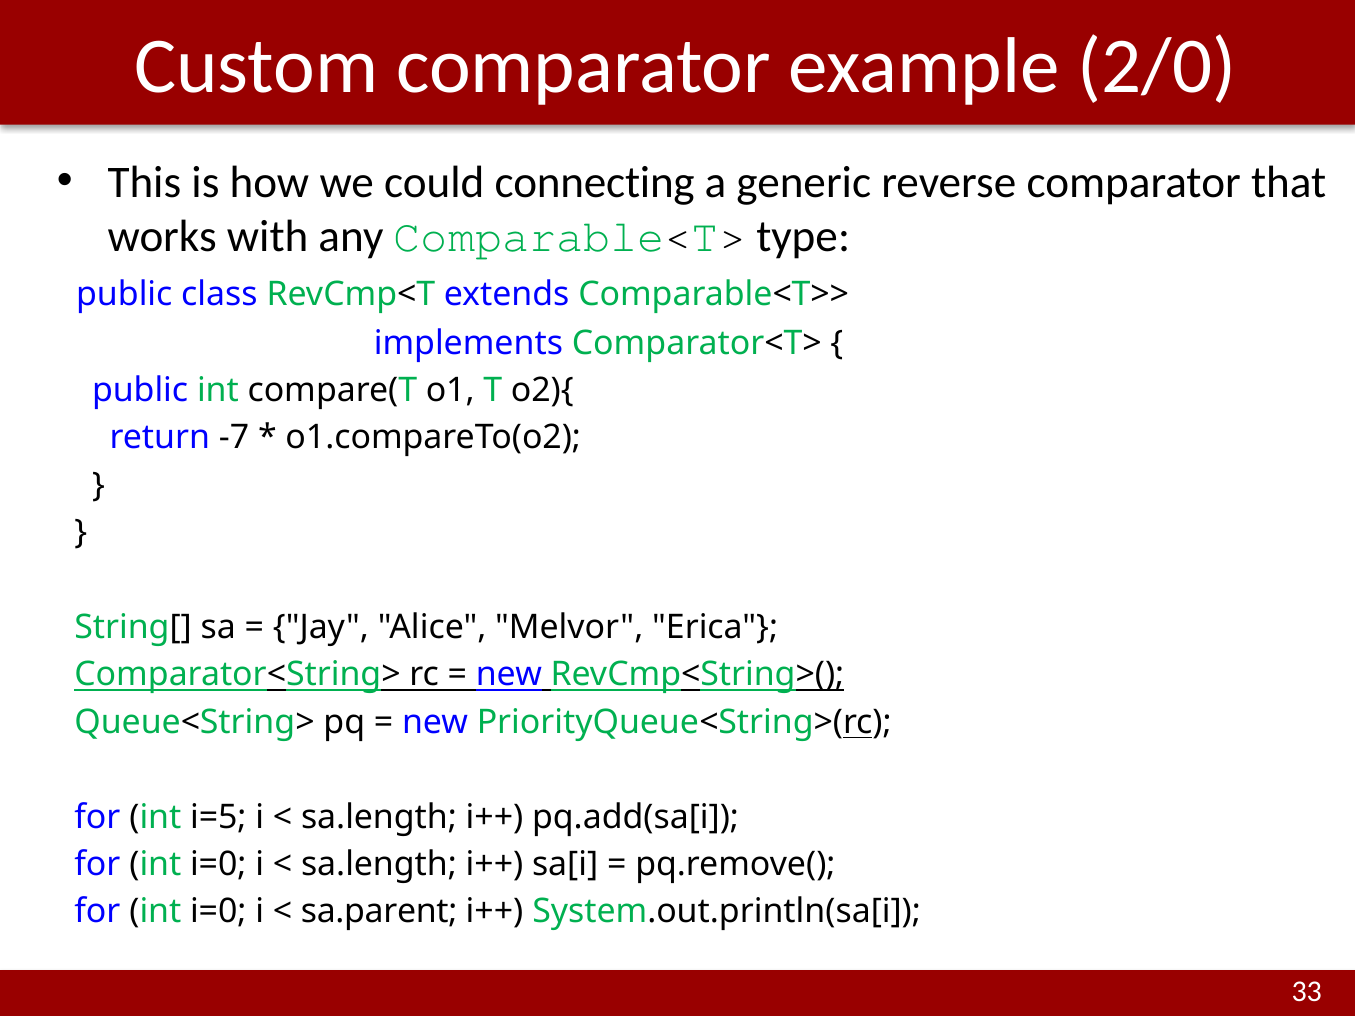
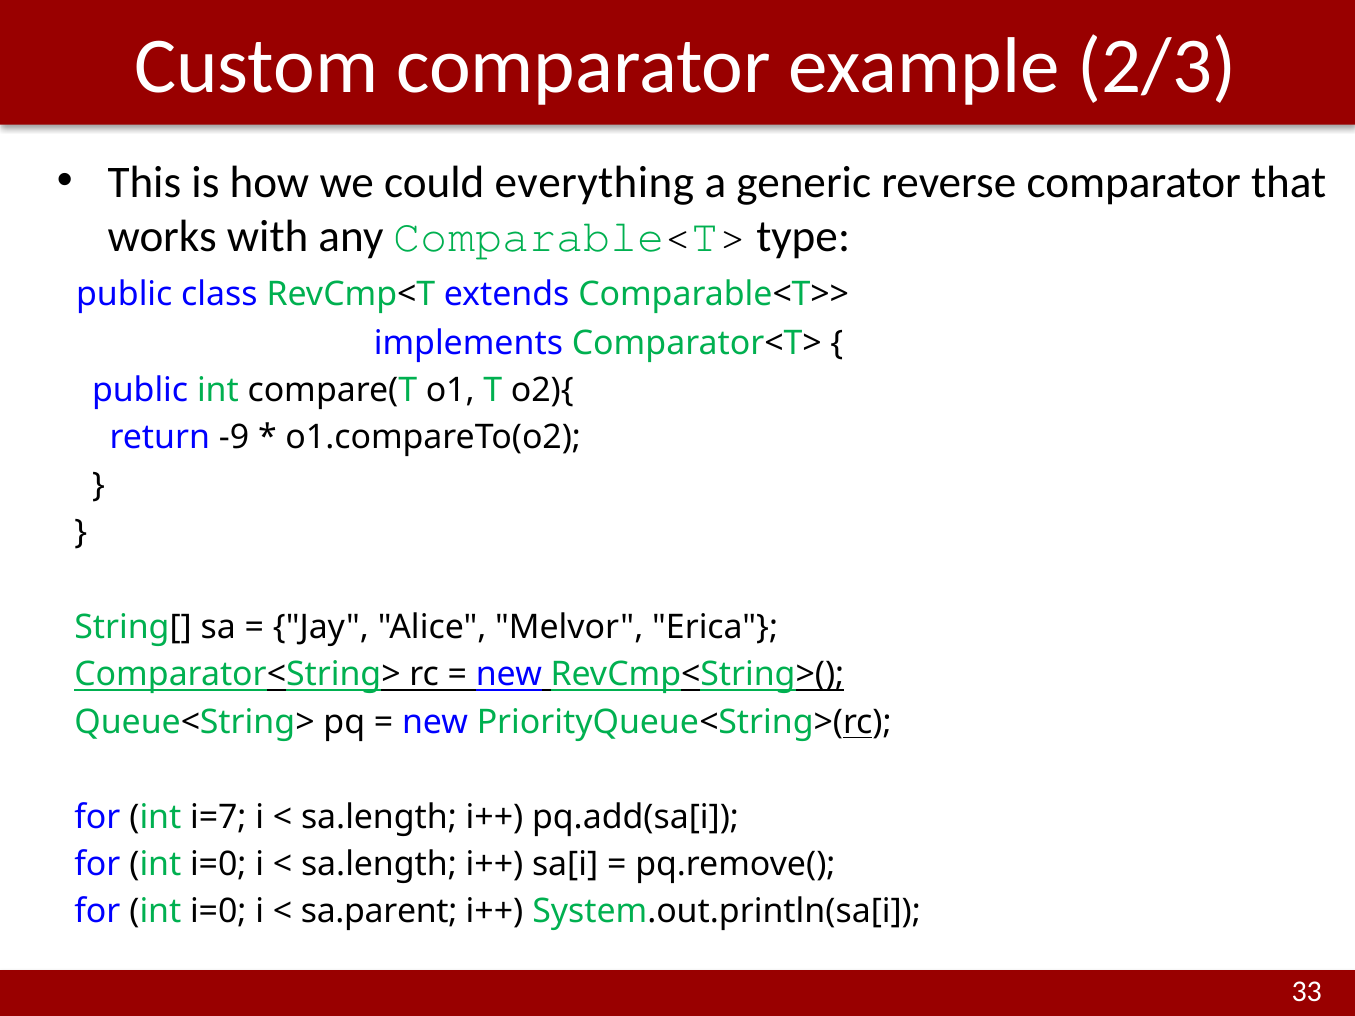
2/0: 2/0 -> 2/3 (1157, 66)
connecting: connecting -> everything (594, 183)
-7: -7 -> -9 (234, 438)
i=5: i=5 -> i=7 (218, 817)
